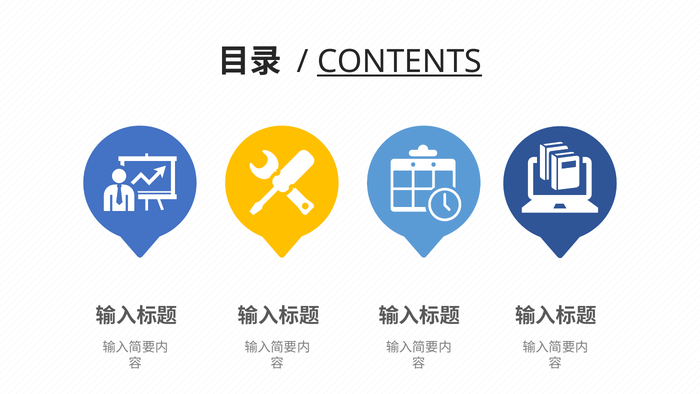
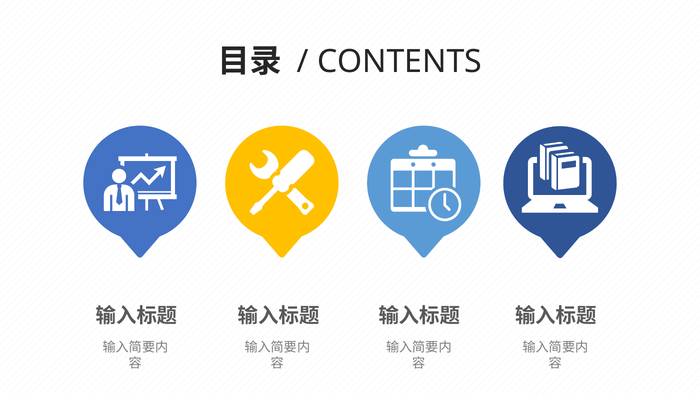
CONTENTS underline: present -> none (400, 62)
